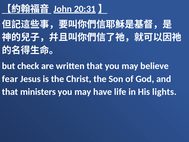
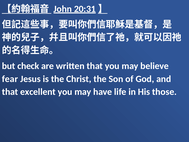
ministers: ministers -> excellent (38, 92)
lights: lights -> those (164, 92)
